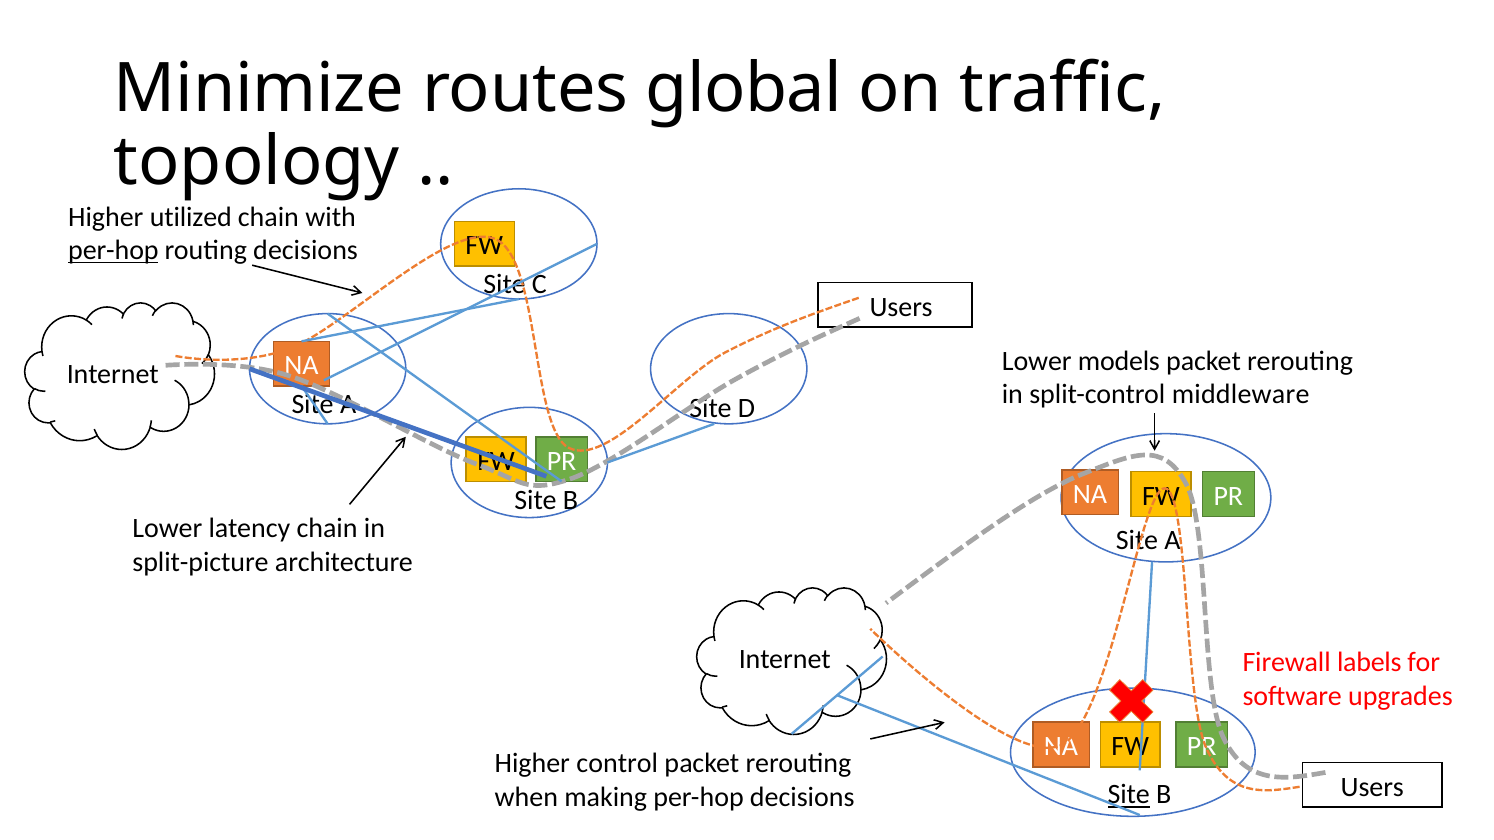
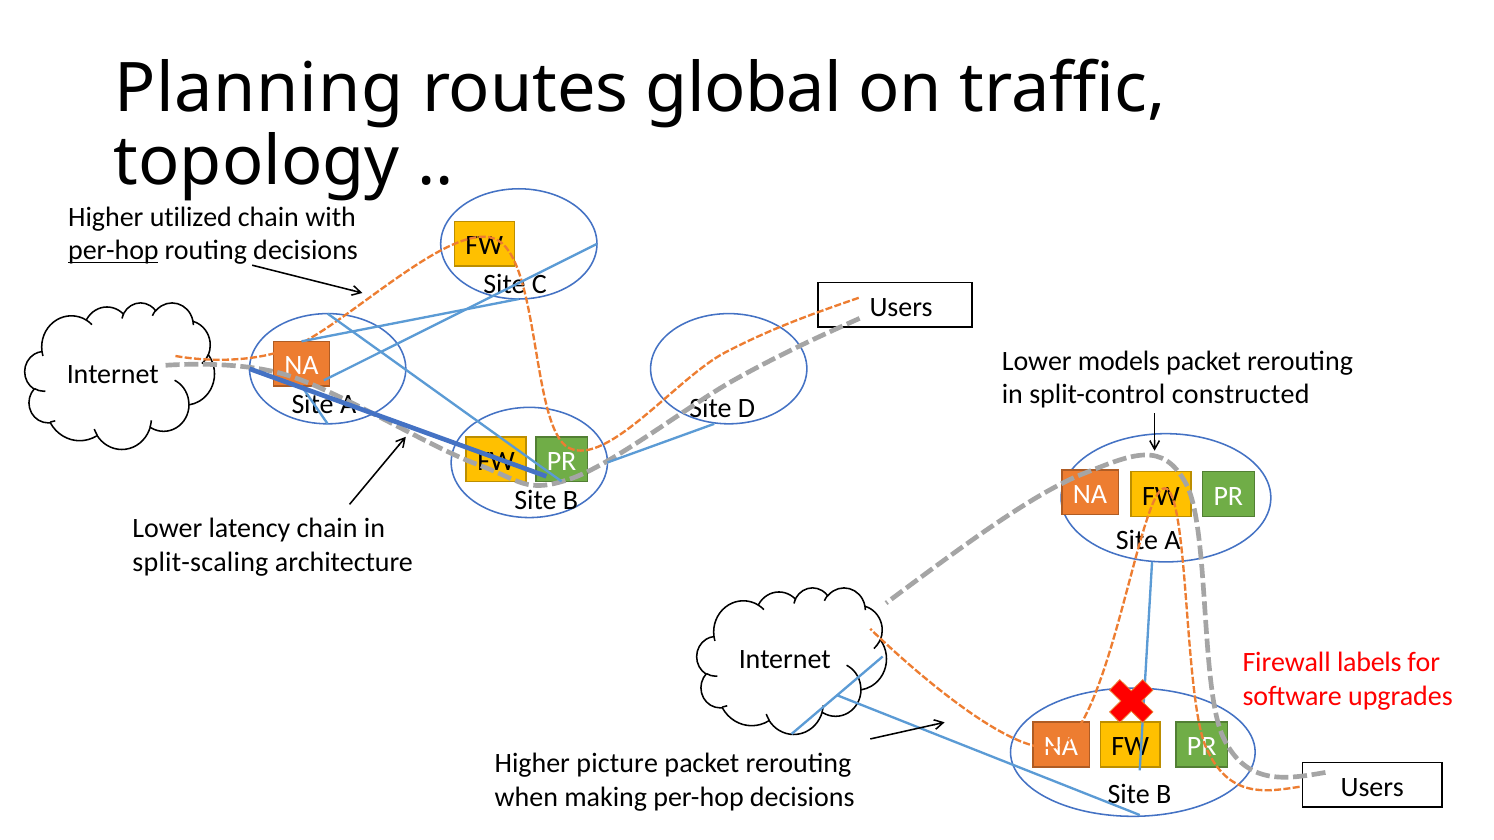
Minimize: Minimize -> Planning (259, 89)
middleware: middleware -> constructed (1241, 395)
split-picture: split-picture -> split-scaling (200, 562)
control: control -> picture (617, 764)
Site underline: present -> none (1129, 795)
